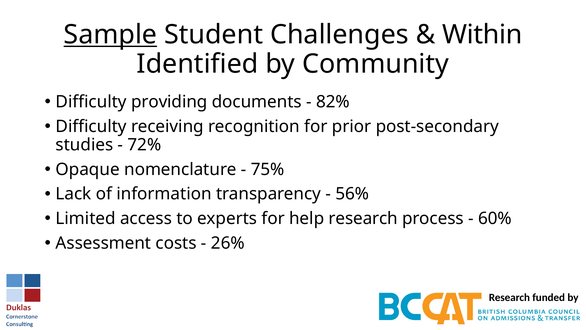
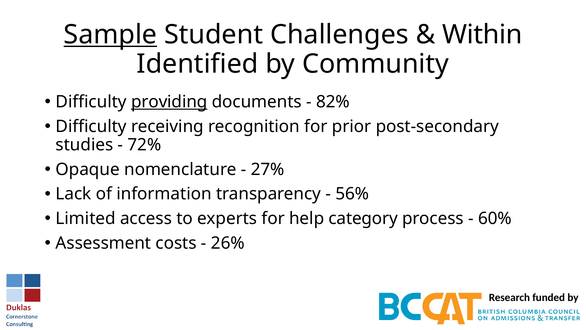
providing underline: none -> present (169, 102)
75%: 75% -> 27% (268, 169)
help research: research -> category (363, 218)
